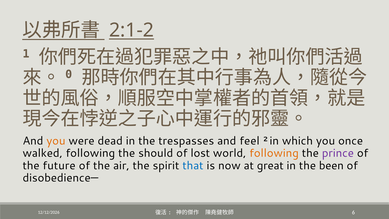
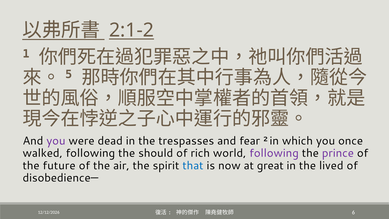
0: 0 -> 5 (69, 74)
you colour: orange -> purple (56, 141)
feel: feel -> fear (250, 141)
lost: lost -> rich (200, 153)
following colour: orange -> purple (274, 153)
been: been -> lived (331, 165)
